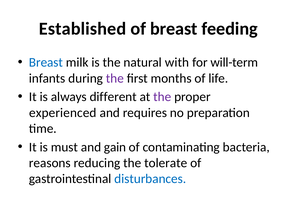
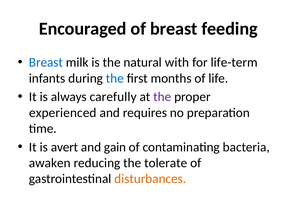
Established: Established -> Encouraged (83, 29)
will-term: will-term -> life-term (234, 62)
the colour: purple -> blue (115, 78)
different: different -> carefully (113, 97)
must: must -> avert (64, 147)
reasons: reasons -> awaken (50, 163)
disturbances colour: blue -> orange (150, 179)
